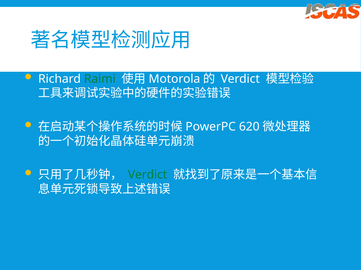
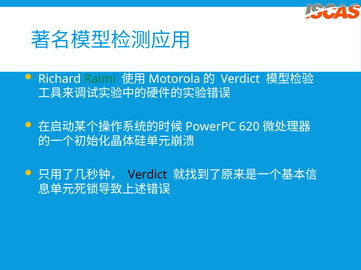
Verdict colour: green -> black (148, 175)
